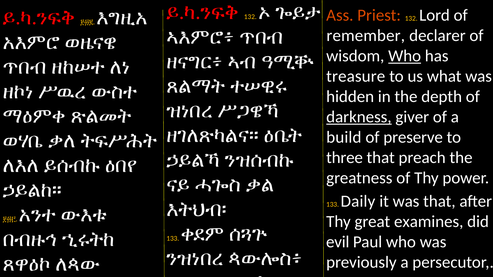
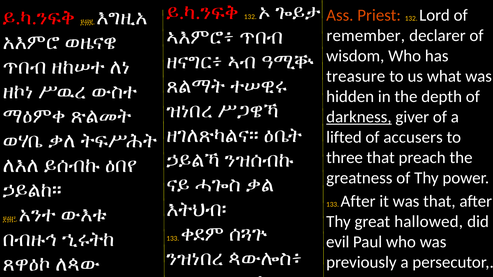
Who underline: present -> none (405, 56)
build: build -> lifted (344, 137)
preserve: preserve -> accusers (413, 137)
133 Daily: Daily -> After (358, 201)
examines: examines -> hallowed (429, 222)
